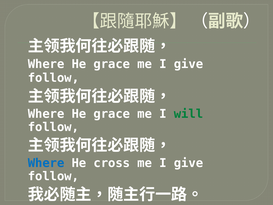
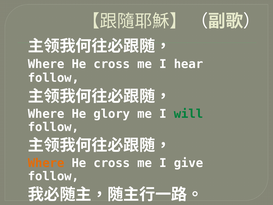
grace: grace -> cross (112, 64)
give: give -> hear (188, 64)
grace: grace -> glory (112, 114)
Where colour: blue -> orange (46, 163)
